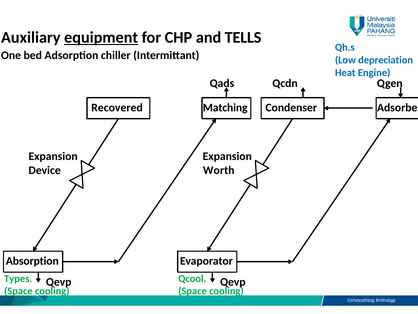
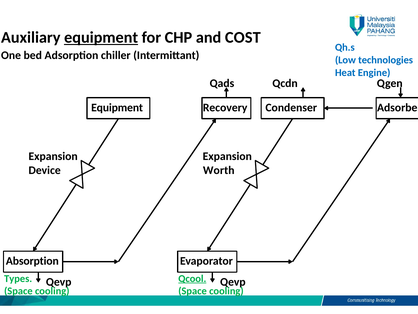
TELLS: TELLS -> COST (243, 37)
depreciation: depreciation -> technologies (386, 60)
Recovered: Recovered -> Equipment (117, 107)
Matching: Matching -> Recovery (225, 107)
Qcool underline: none -> present (192, 278)
